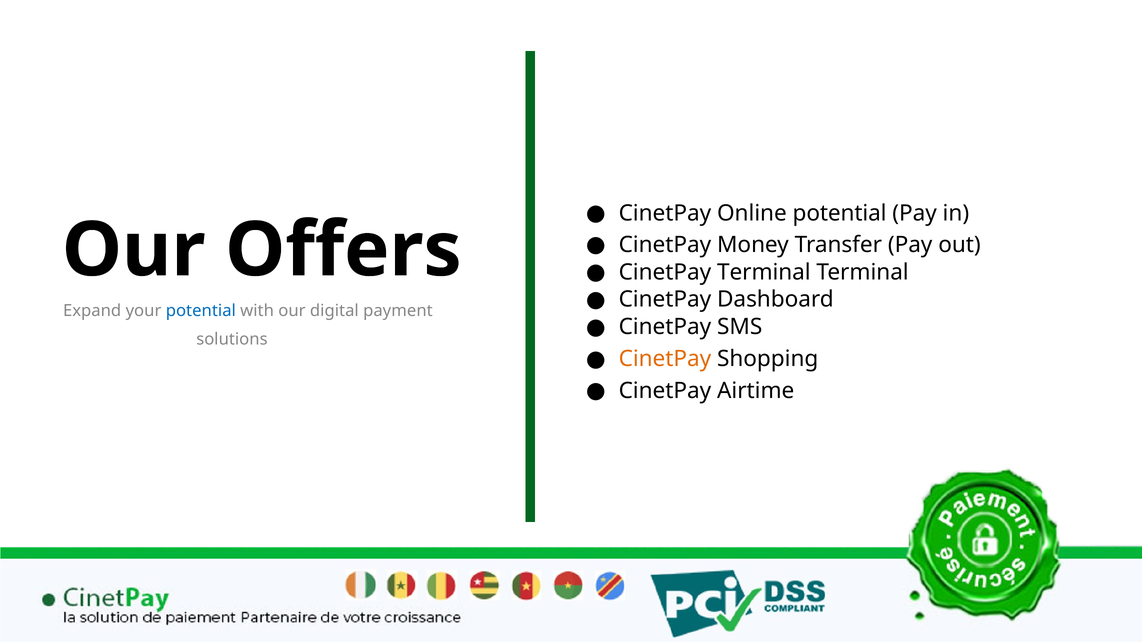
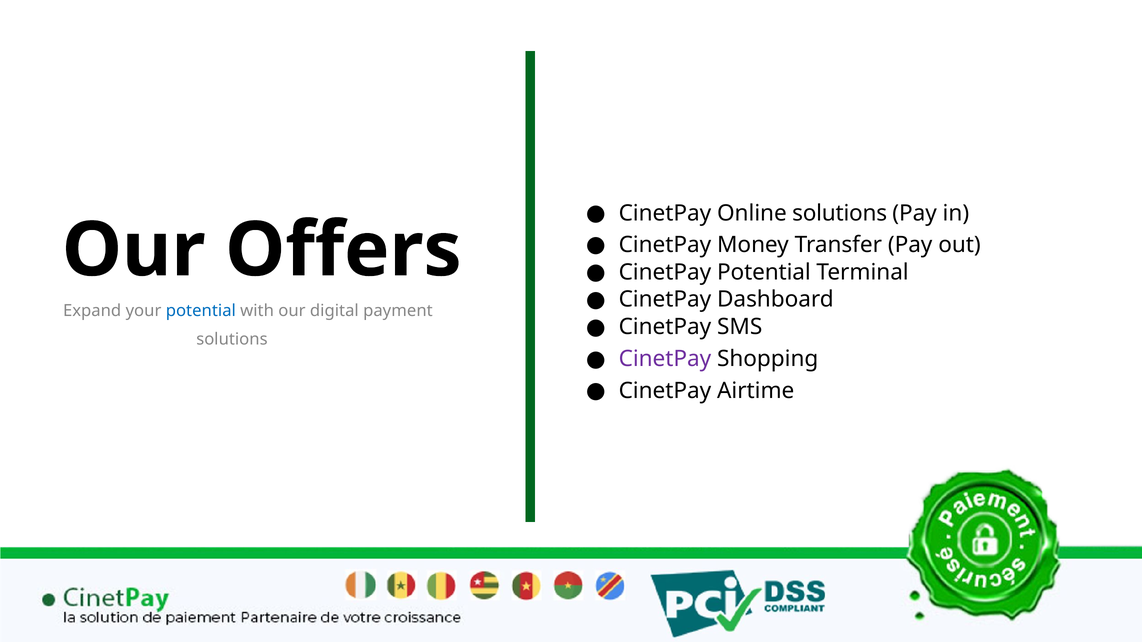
Online potential: potential -> solutions (840, 213)
CinetPay Terminal: Terminal -> Potential (764, 272)
CinetPay colour: orange -> purple (665, 359)
